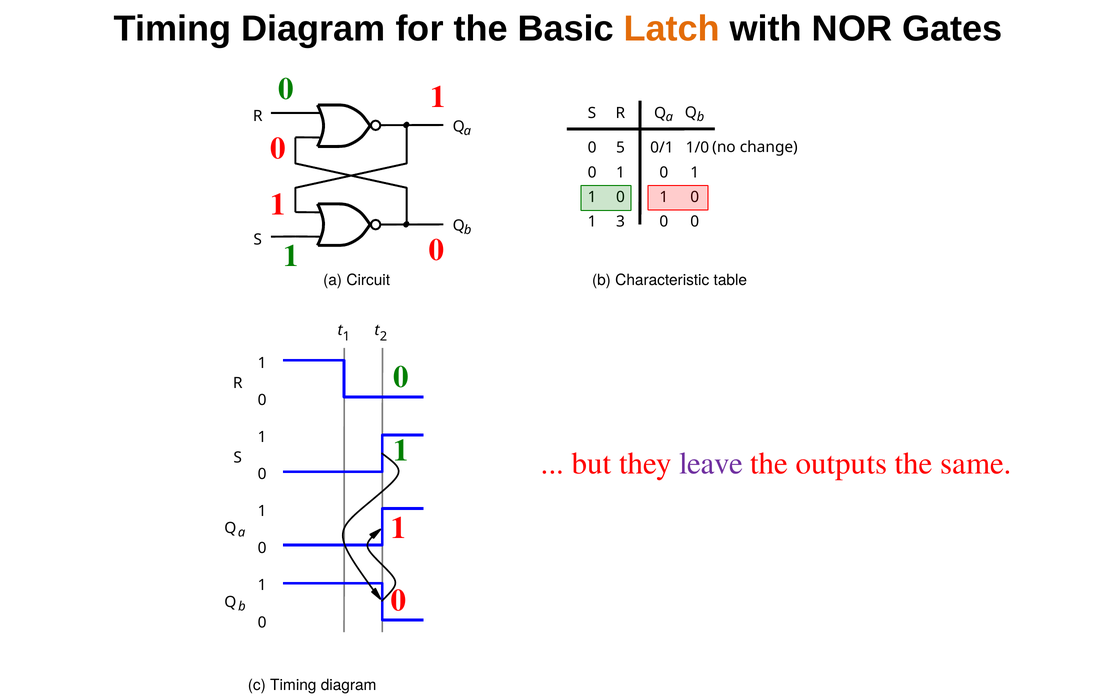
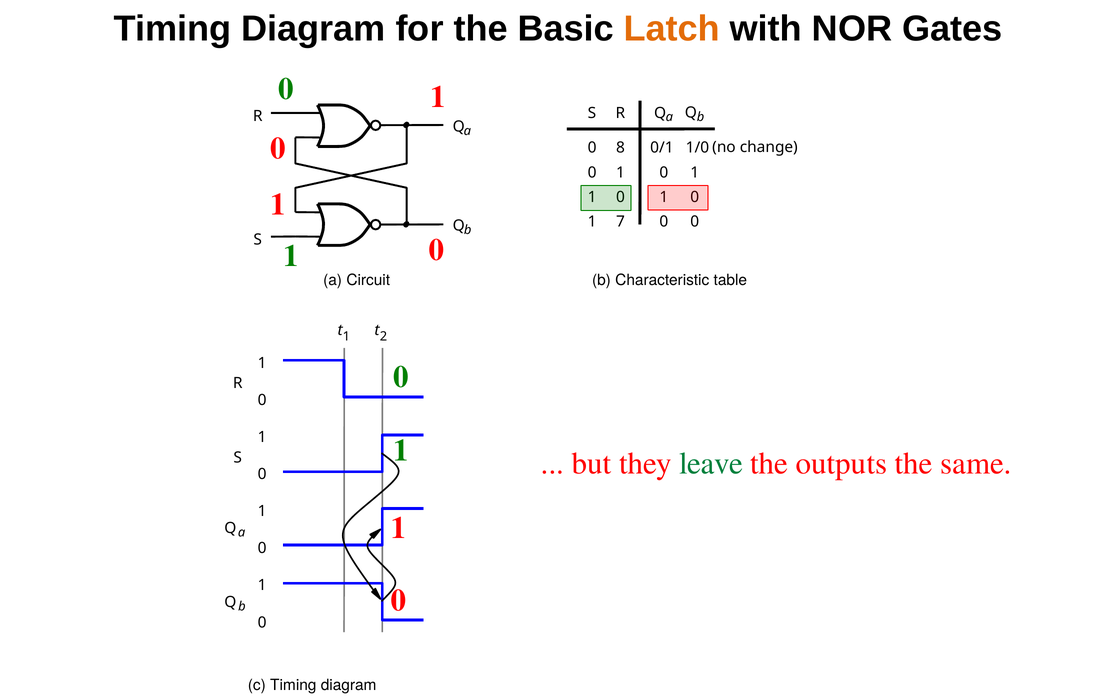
0 5: 5 -> 8 (620, 148)
1 3: 3 -> 7 (620, 222)
leave colour: purple -> green (711, 464)
